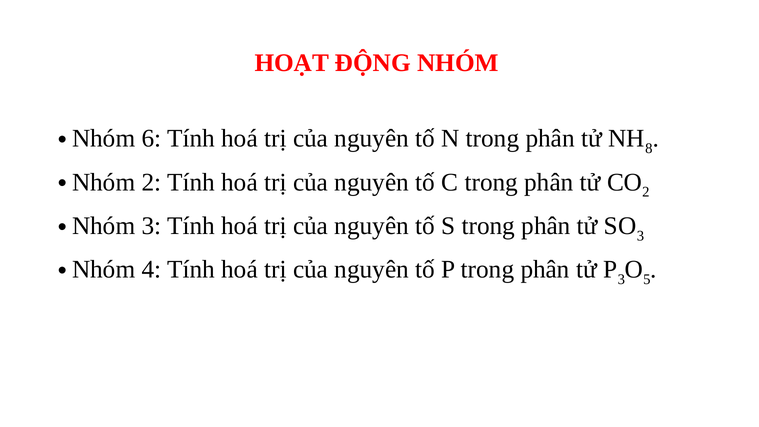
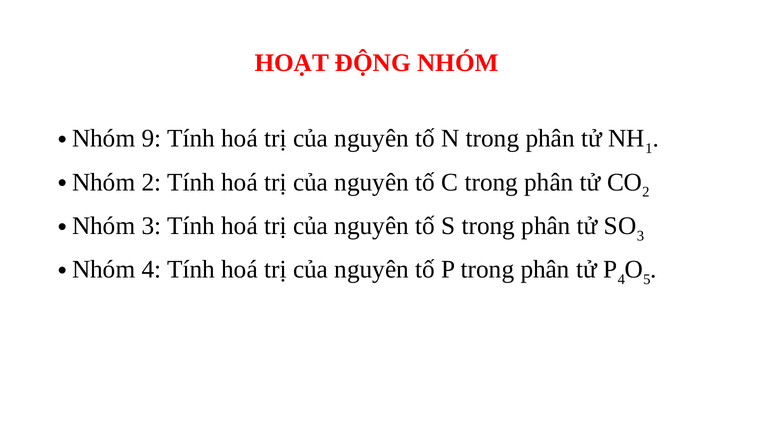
6: 6 -> 9 (151, 139)
8: 8 -> 1 (649, 148)
P 3: 3 -> 4 (621, 279)
